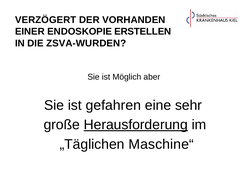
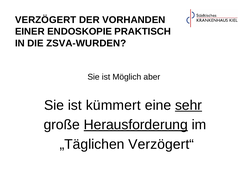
ERSTELLEN: ERSTELLEN -> PRAKTISCH (143, 31)
gefahren: gefahren -> kümmert (113, 105)
sehr underline: none -> present (189, 105)
Maschine“: Maschine“ -> Verzögert“ (161, 144)
